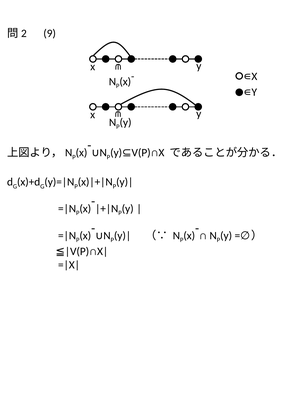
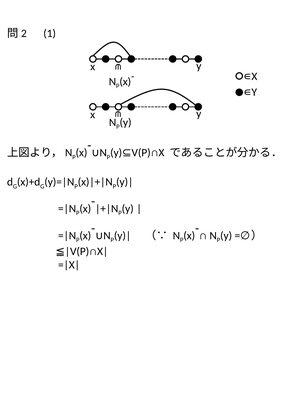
9: 9 -> 1 (50, 33)
